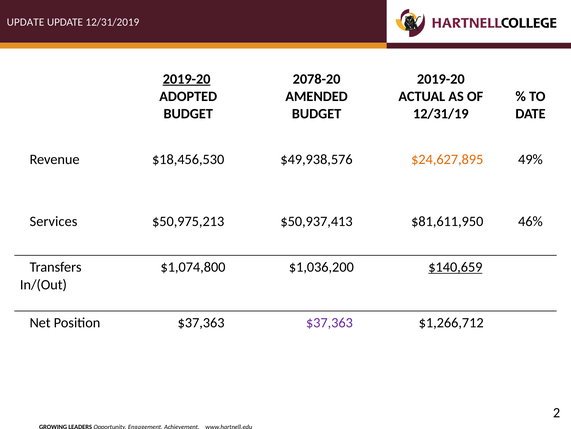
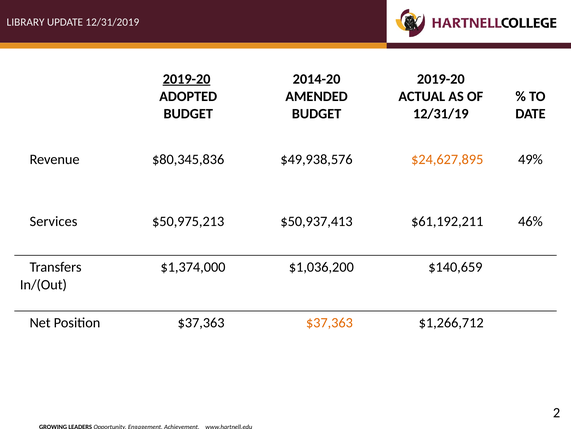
UPDATE: UPDATE -> LIBRARY (26, 22)
2078-20: 2078-20 -> 2014-20 (317, 79)
$18,456,530: $18,456,530 -> $80,345,836 (188, 159)
$81,611,950: $81,611,950 -> $61,192,211 (447, 221)
$1,074,800: $1,074,800 -> $1,374,000 (193, 267)
$140,659 underline: present -> none (455, 267)
$37,363 colour: purple -> orange (329, 322)
